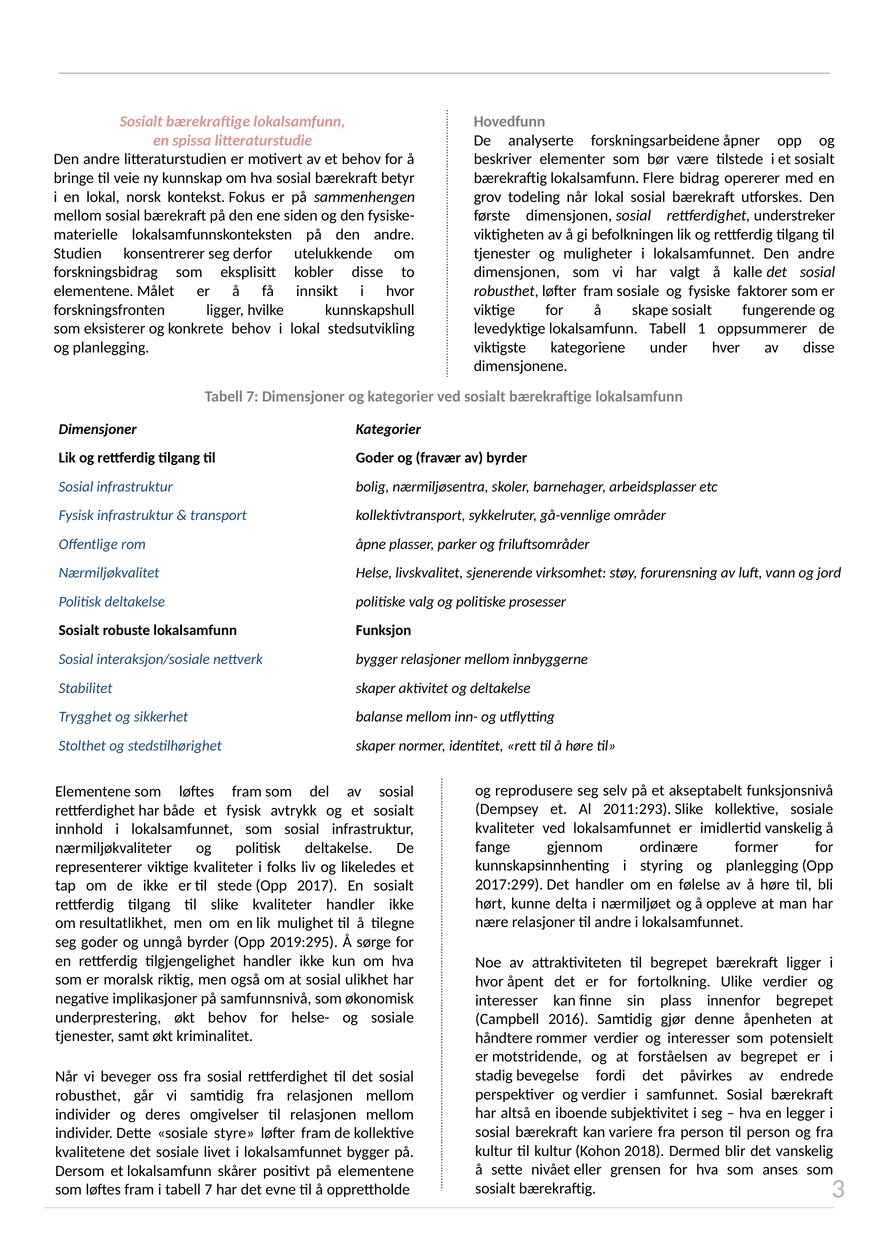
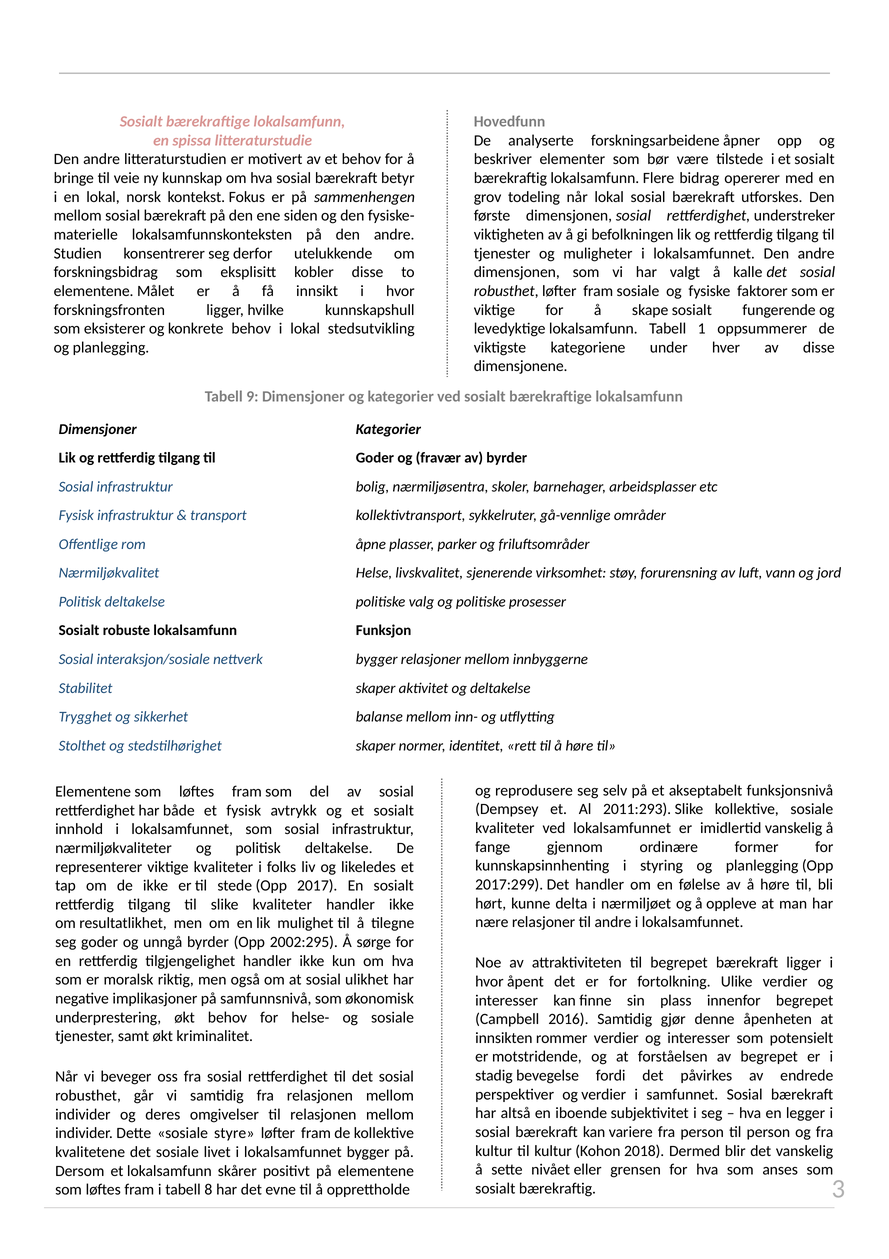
7: 7 -> 9 (252, 396)
2019:295: 2019:295 -> 2002:295 (304, 941)
håndtere: håndtere -> innsikten (504, 1037)
i tabell 7: 7 -> 8 (208, 1189)
